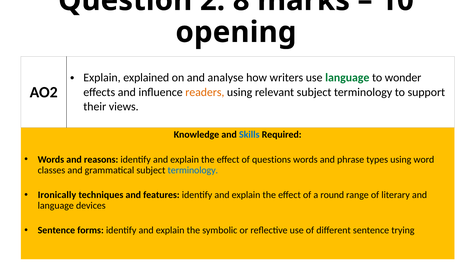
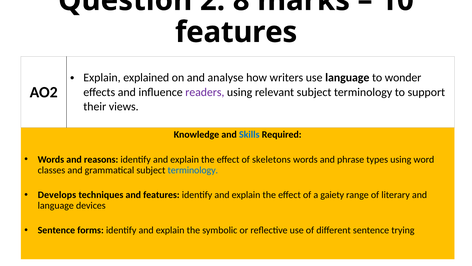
opening: opening -> features (236, 32)
language colour: green -> black (347, 78)
readers colour: orange -> purple (205, 92)
questions: questions -> skeletons (271, 159)
Ironically: Ironically -> Develops (57, 195)
round: round -> gaiety (332, 195)
